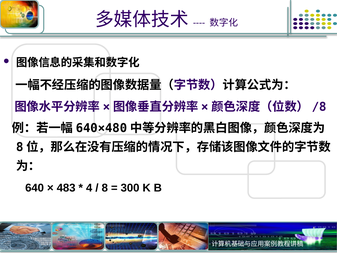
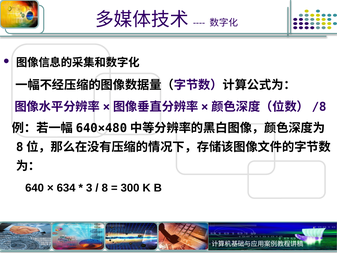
483: 483 -> 634 (66, 188)
4: 4 -> 3 (89, 188)
